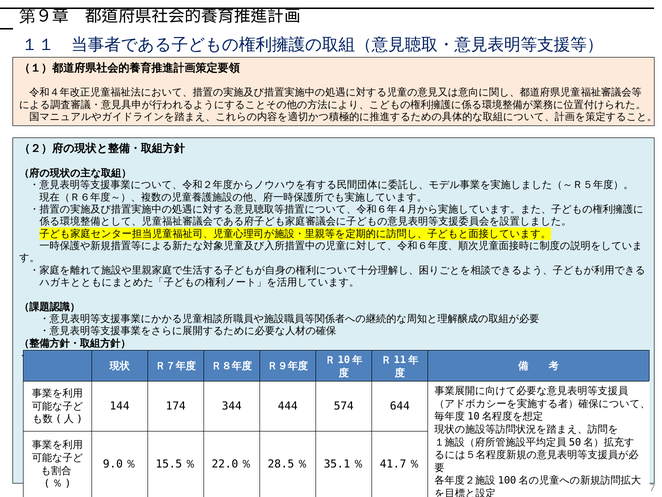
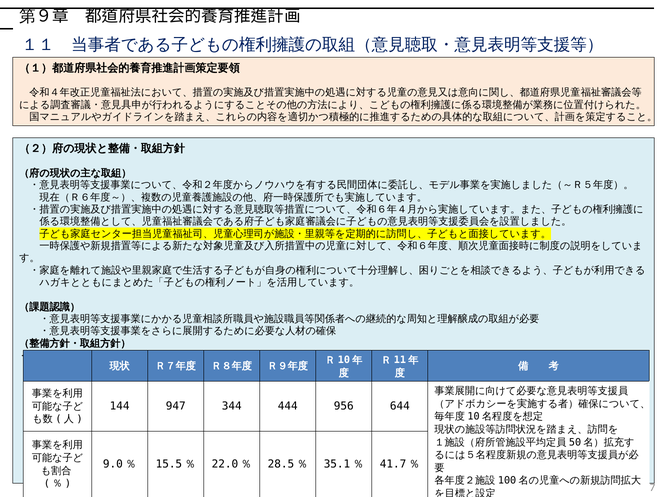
174: 174 -> 947 (176, 406)
574: 574 -> 956 (344, 406)
